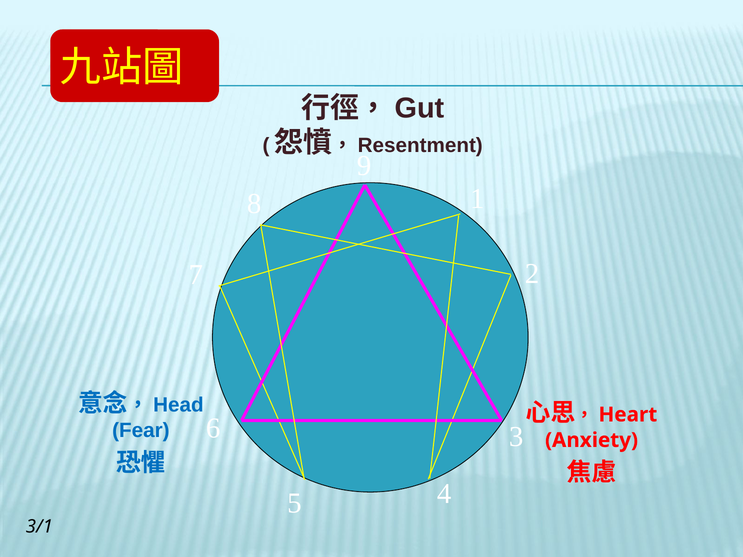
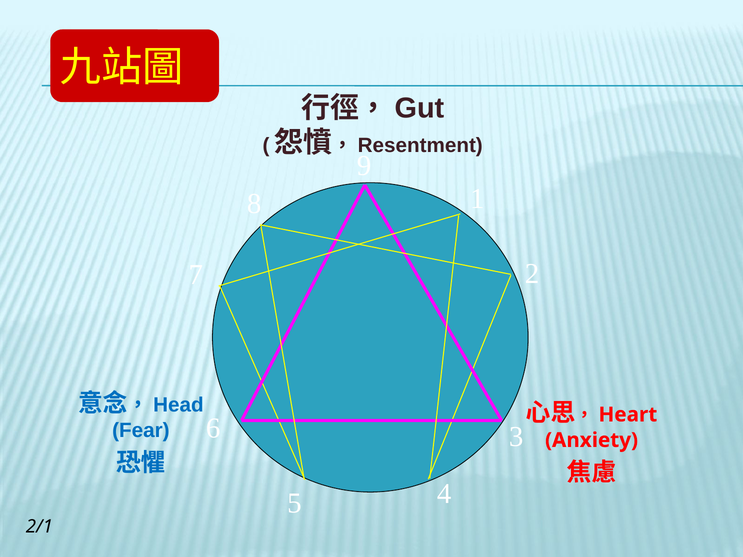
3/1: 3/1 -> 2/1 (39, 527)
